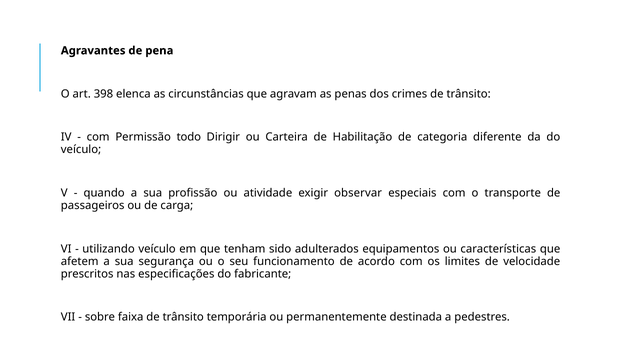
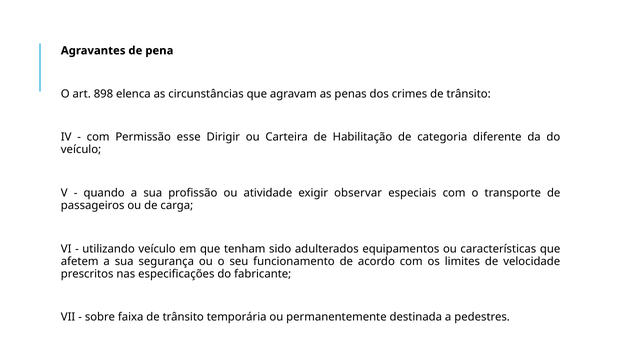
398: 398 -> 898 (103, 94)
todo: todo -> esse (189, 137)
